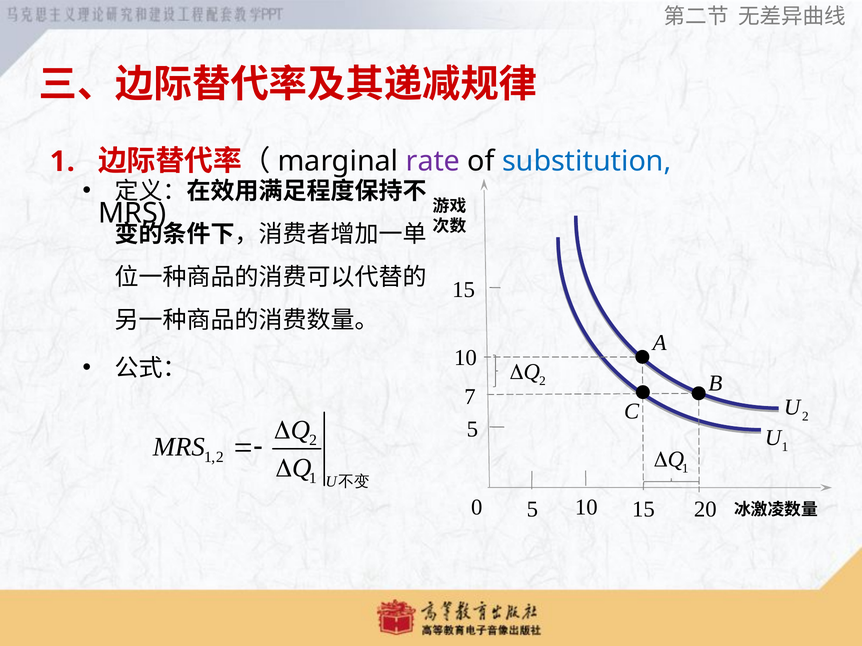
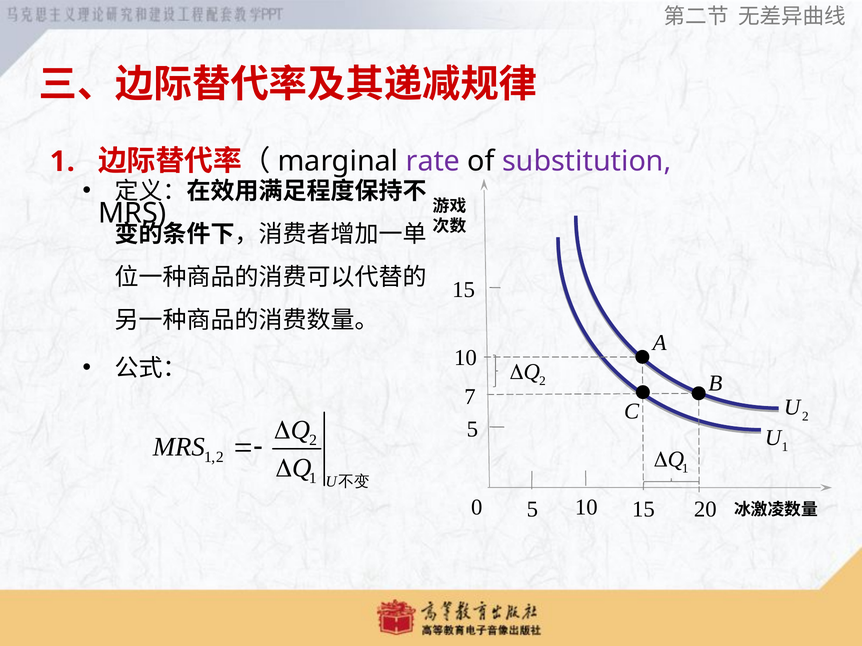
substitution colour: blue -> purple (587, 162)
